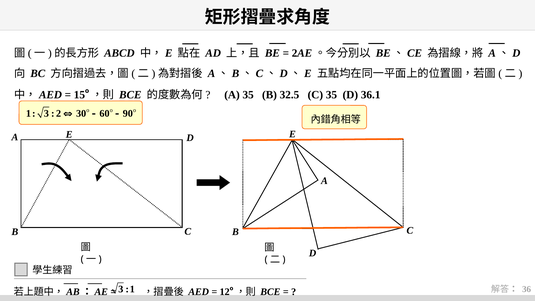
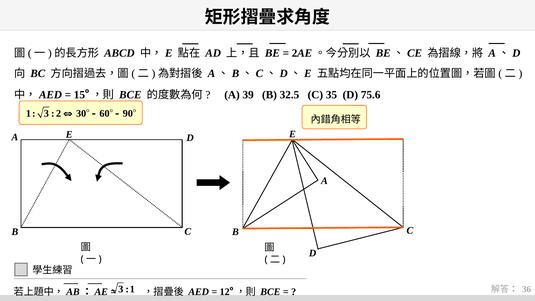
A 35: 35 -> 39 (248, 95)
36.1: 36.1 -> 75.6 (371, 95)
